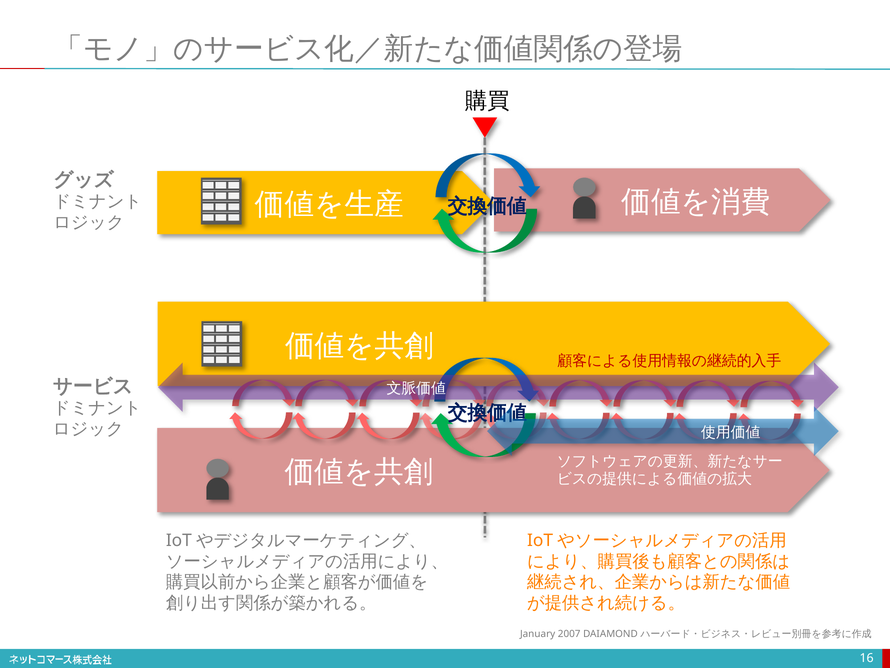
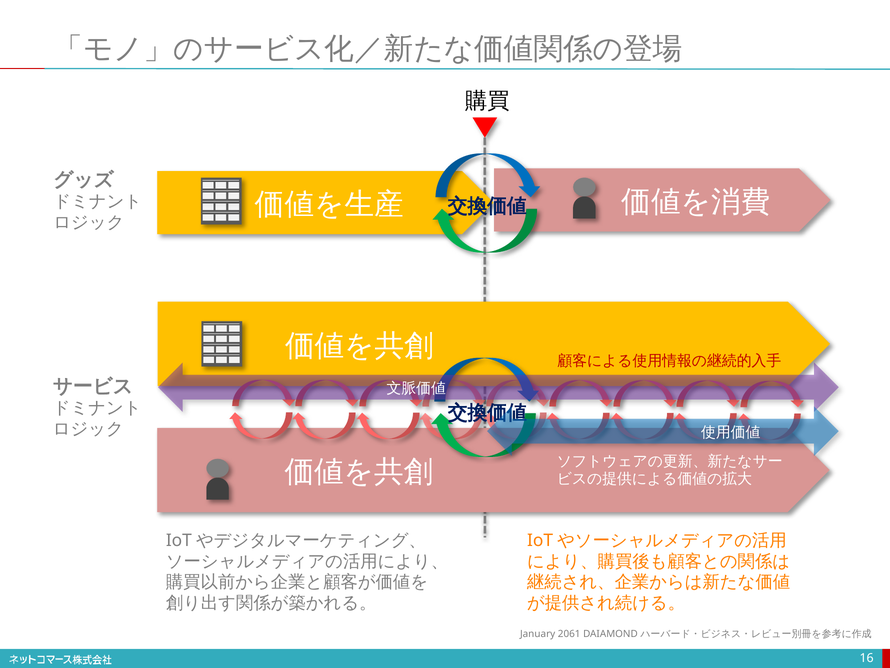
2007: 2007 -> 2061 (569, 634)
